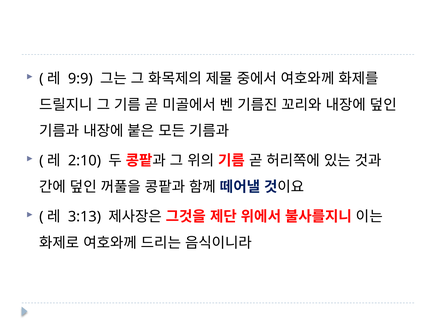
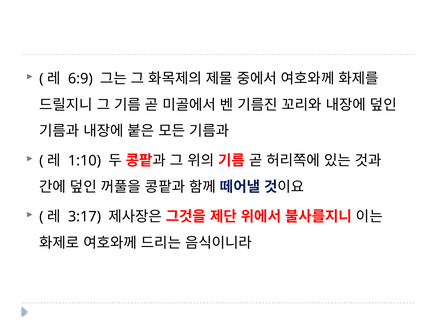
9:9: 9:9 -> 6:9 (80, 79)
2:10: 2:10 -> 1:10 (85, 161)
3:13: 3:13 -> 3:17 (85, 217)
